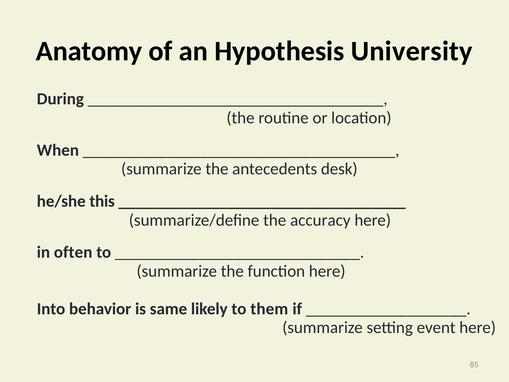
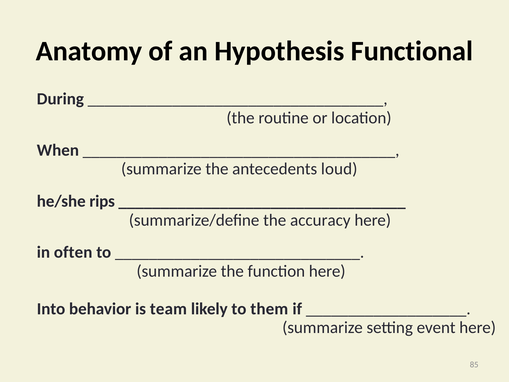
University: University -> Functional (412, 51)
desk: desk -> loud (339, 169)
this: this -> rips (102, 201)
same: same -> team (168, 309)
